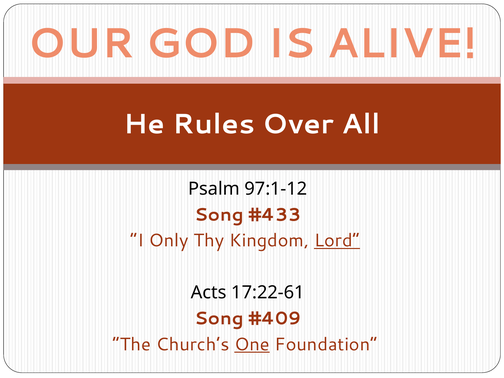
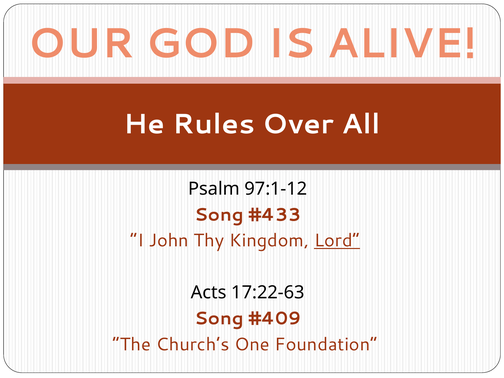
Only: Only -> John (169, 241)
17:22-61: 17:22-61 -> 17:22-63 (268, 293)
One underline: present -> none (252, 344)
